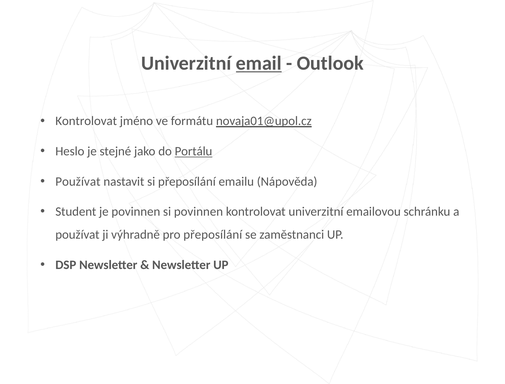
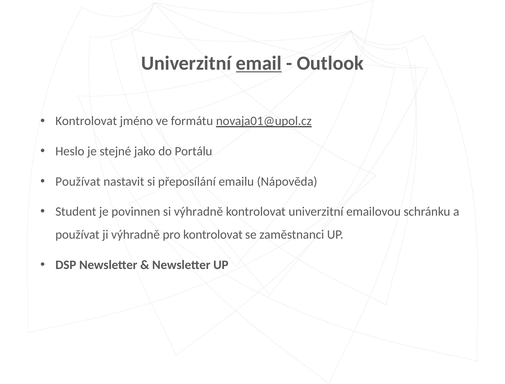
Portálu underline: present -> none (193, 151)
si povinnen: povinnen -> výhradně (198, 212)
pro přeposílání: přeposílání -> kontrolovat (213, 235)
